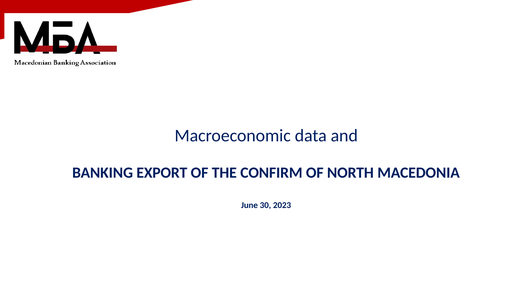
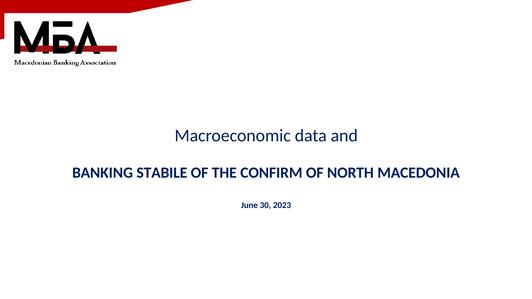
EXPORT: EXPORT -> STABILE (162, 173)
